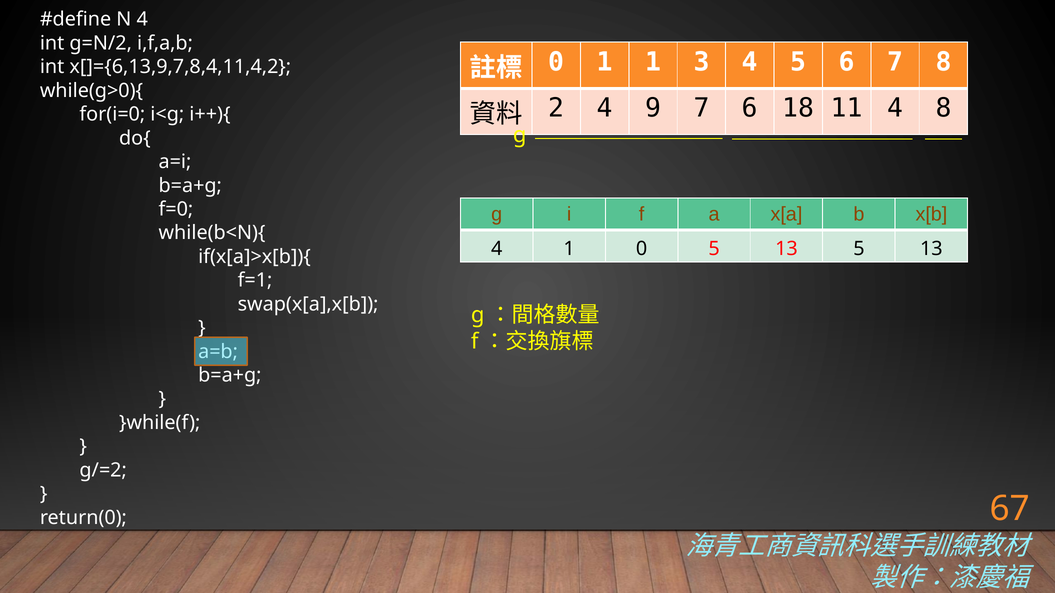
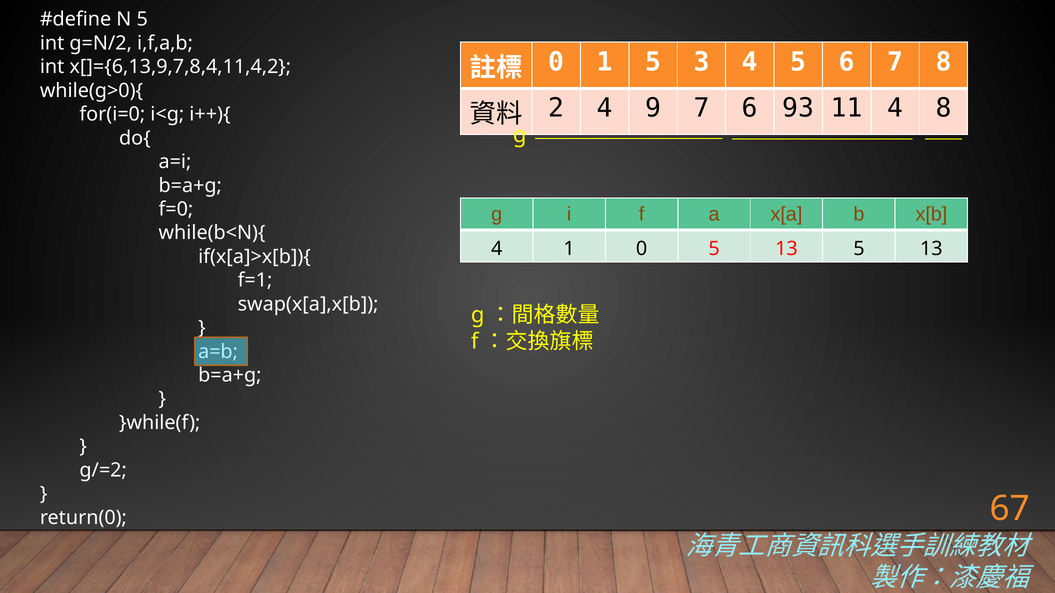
N 4: 4 -> 5 (142, 19)
1 1: 1 -> 5 (653, 62)
18: 18 -> 93 (798, 108)
